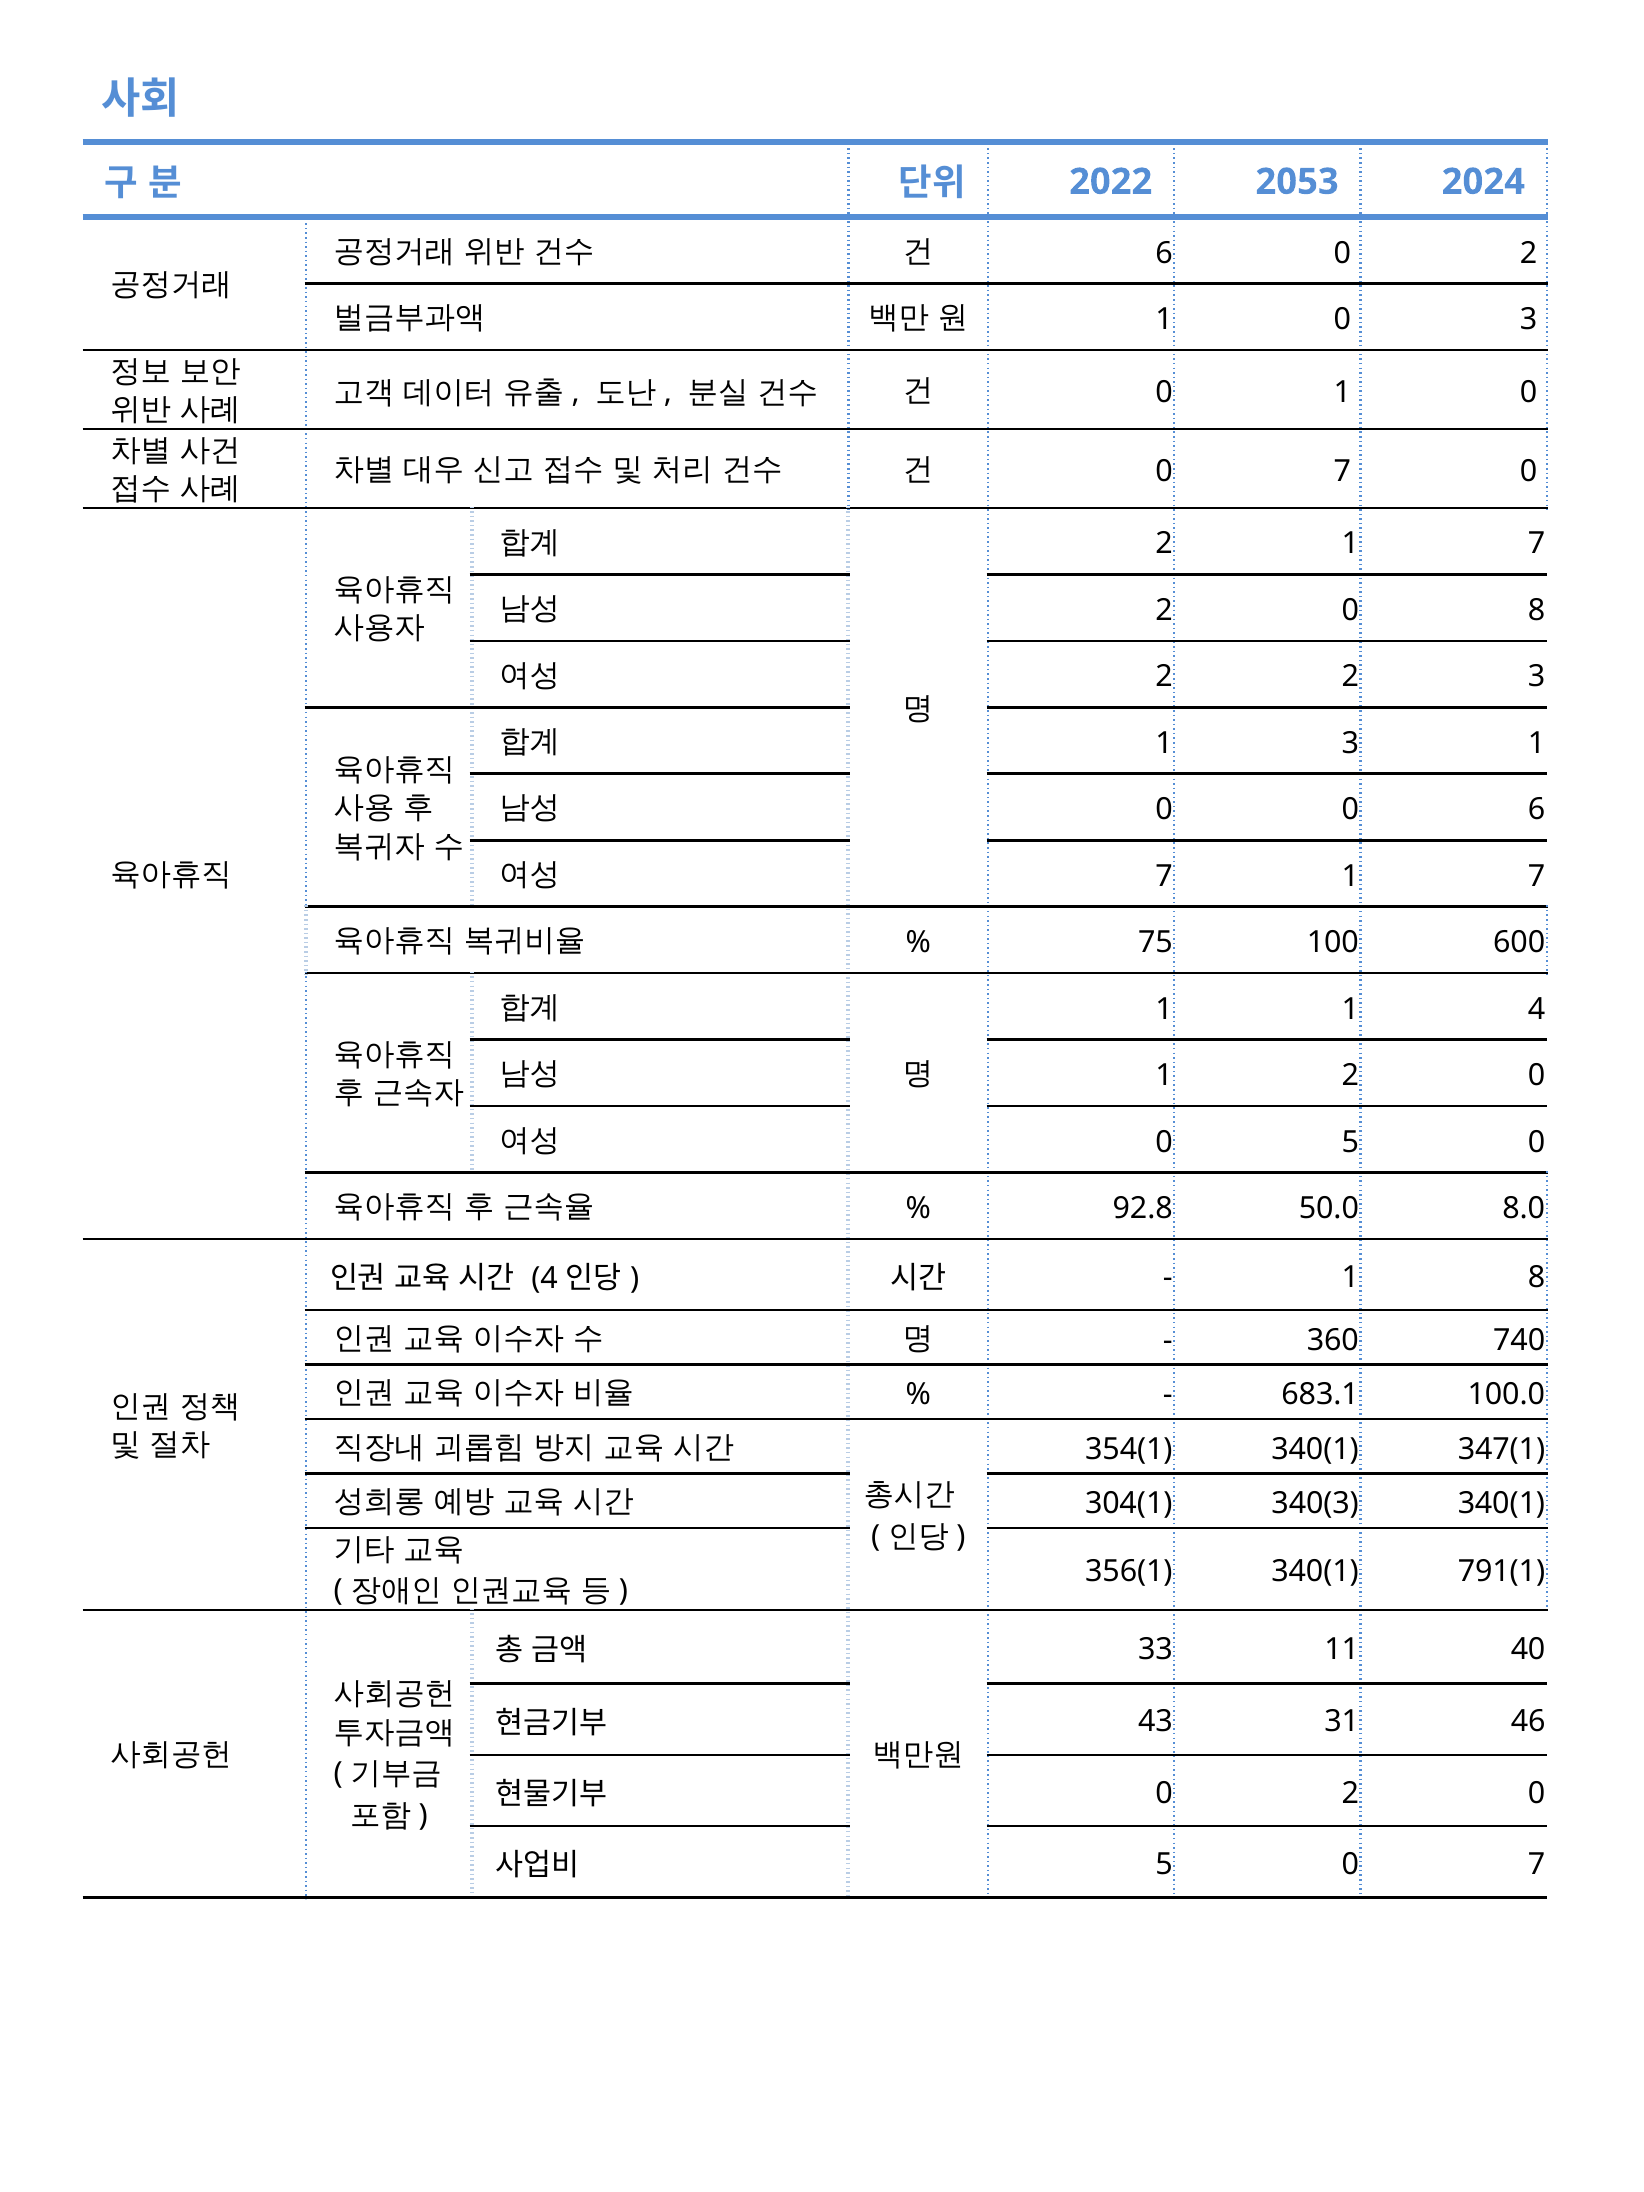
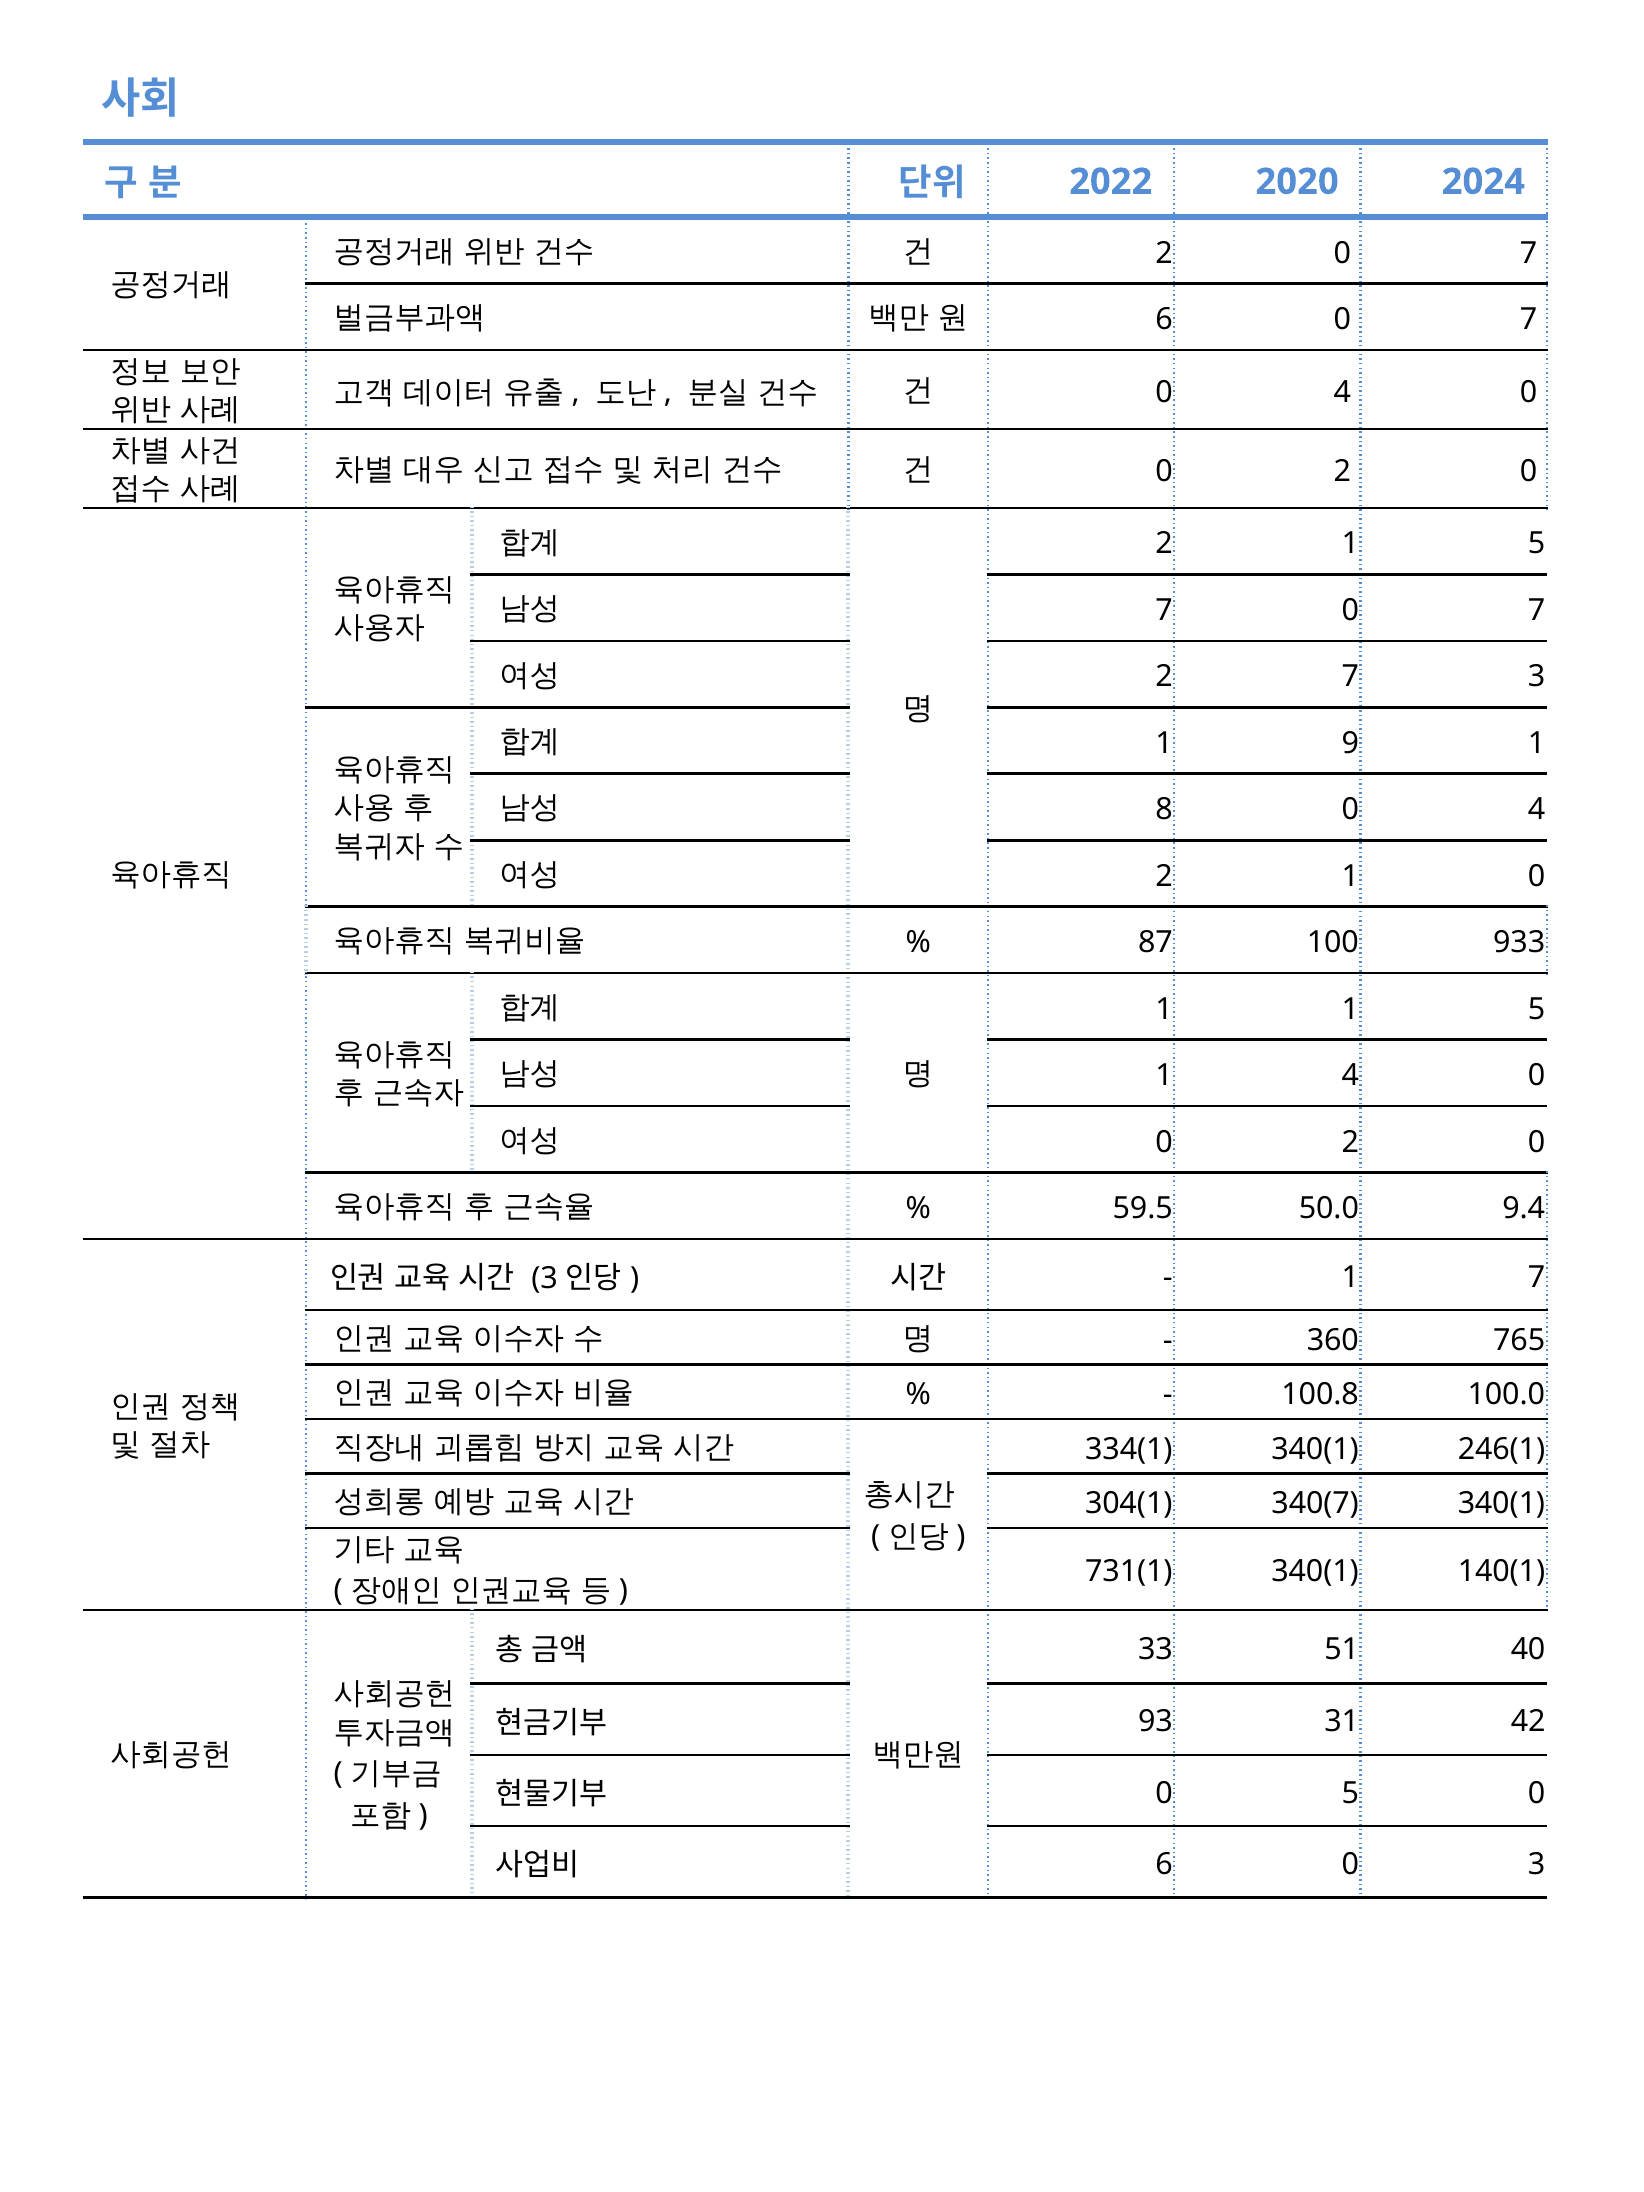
2053: 2053 -> 2020 (1297, 182)
6: 6 -> 2 (1164, 253)
2: 2 -> 7 (1529, 253)
1: 1 -> 6 (1164, 320)
3: 3 -> 7 (1529, 320)
1: 1 -> 4 (1342, 392)
7: 7 -> 2 (1342, 471)
2 1 7: 7 -> 5 (1537, 544)
2: 2 -> 7 (1164, 610)
8: 8 -> 7 (1537, 610)
2 2: 2 -> 7 (1350, 677)
1 3: 3 -> 9 (1350, 743)
0: 0 -> 8 (1164, 810)
6: 6 -> 4 (1537, 810)
7: 7 -> 2 (1164, 876)
7: 7 -> 0 (1537, 876)
75: 75 -> 87 (1155, 943)
600: 600 -> 933 (1519, 943)
1 1 4: 4 -> 5 (1537, 1009)
1 2: 2 -> 4 (1350, 1076)
5: 5 -> 2 (1350, 1142)
92.8: 92.8 -> 59.5 (1143, 1208)
8.0: 8.0 -> 9.4 (1524, 1208)
4: 4 -> 3 (545, 1278)
1 8: 8 -> 7 (1537, 1277)
740: 740 -> 765 (1519, 1340)
683.1: 683.1 -> 100.8 (1320, 1395)
354(1: 354(1 -> 334(1 (1129, 1449)
347(1: 347(1 -> 246(1 (1501, 1449)
340(3: 340(3 -> 340(7 (1315, 1503)
356(1: 356(1 -> 731(1 (1129, 1572)
791(1: 791(1 -> 140(1 (1501, 1572)
11: 11 -> 51 (1342, 1649)
43: 43 -> 93 (1155, 1722)
46: 46 -> 42 (1528, 1722)
2: 2 -> 5 (1350, 1793)
5: 5 -> 6 (1164, 1865)
7: 7 -> 3 (1537, 1865)
